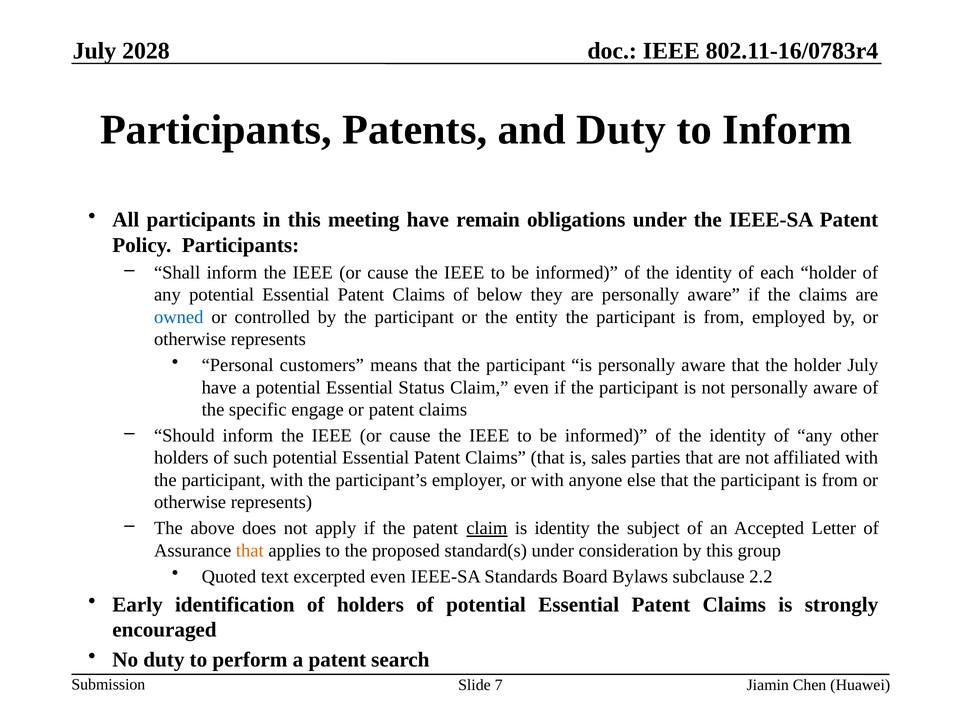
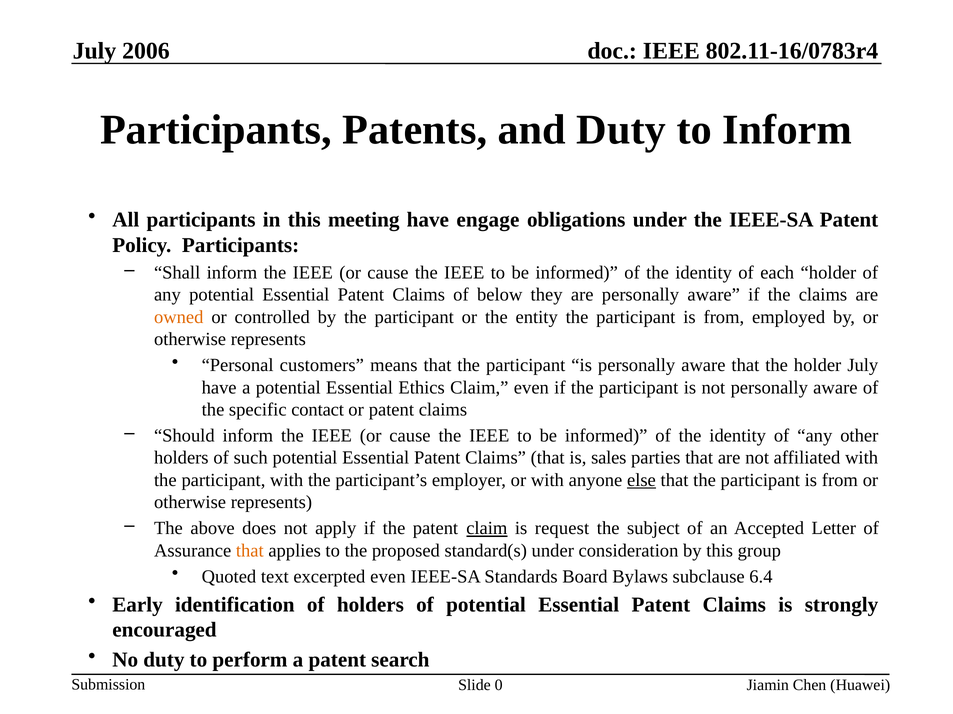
2028: 2028 -> 2006 (146, 51)
remain: remain -> engage (488, 220)
owned colour: blue -> orange (179, 317)
Status: Status -> Ethics (422, 388)
engage: engage -> contact (318, 410)
else underline: none -> present (641, 481)
is identity: identity -> request (562, 529)
2.2: 2.2 -> 6.4 (761, 577)
7: 7 -> 0 (499, 685)
